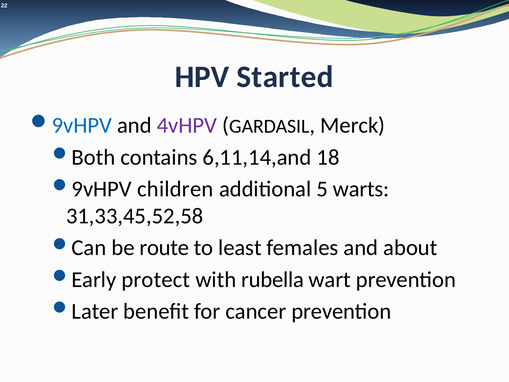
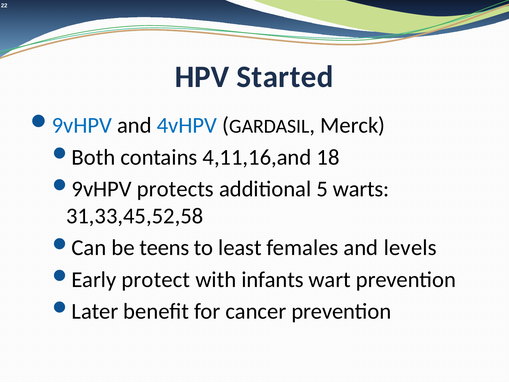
4vHPV colour: purple -> blue (187, 125)
6,11,14,and: 6,11,14,and -> 4,11,16,and (257, 157)
children: children -> protects (175, 189)
route: route -> teens (164, 248)
about: about -> levels (410, 248)
rubella: rubella -> infants (273, 279)
